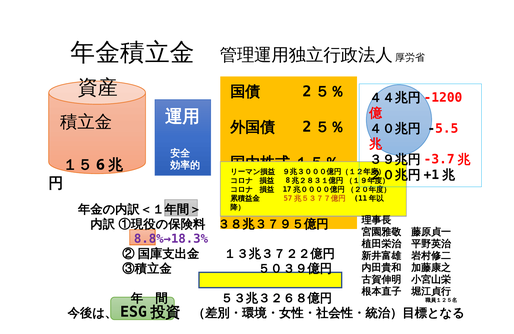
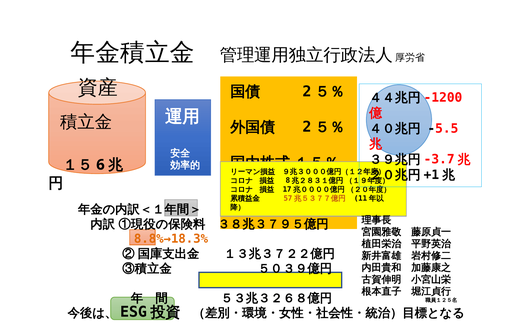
8.8%→18.3% colour: purple -> orange (171, 239)
